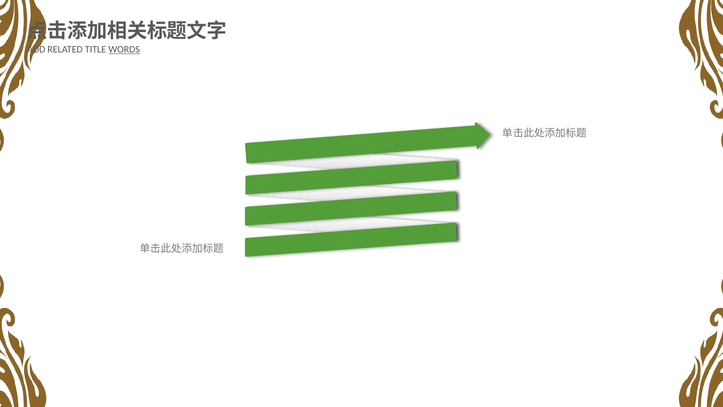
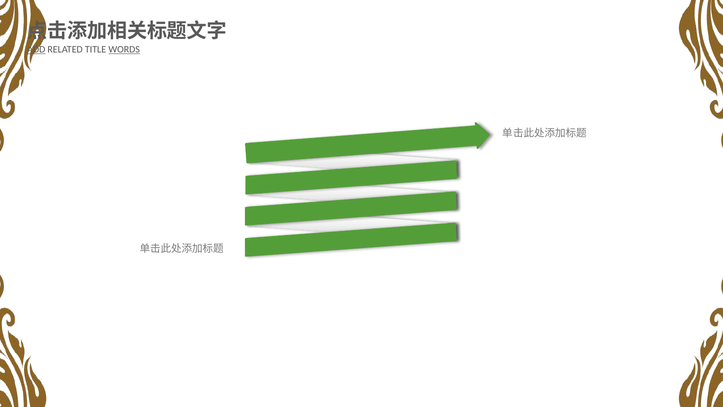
ADD underline: none -> present (36, 49)
